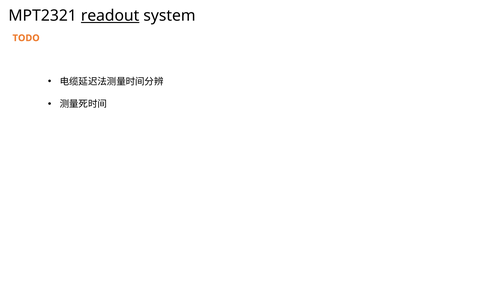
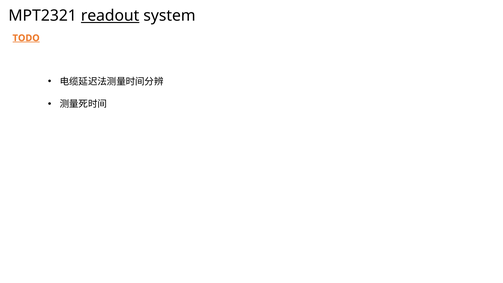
TODO underline: none -> present (26, 38)
